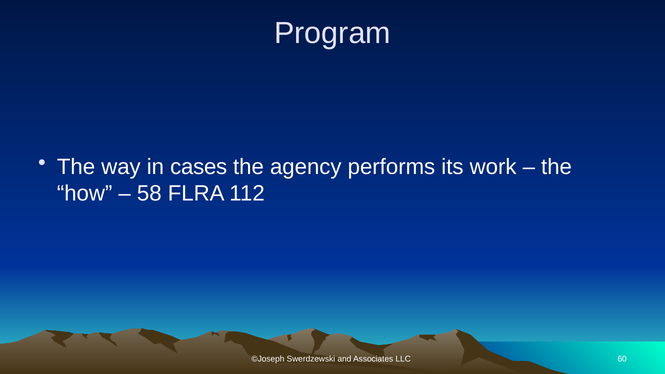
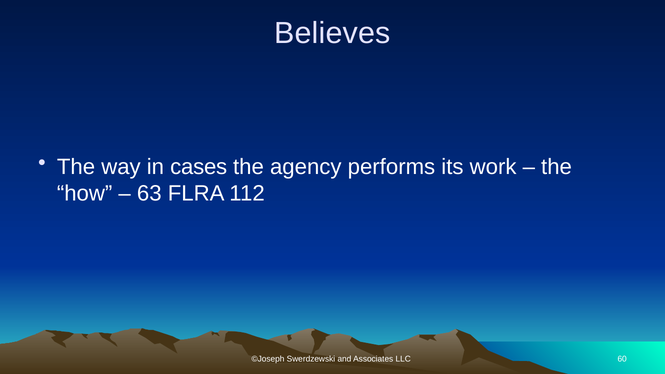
Program: Program -> Believes (332, 33)
58: 58 -> 63 (149, 193)
